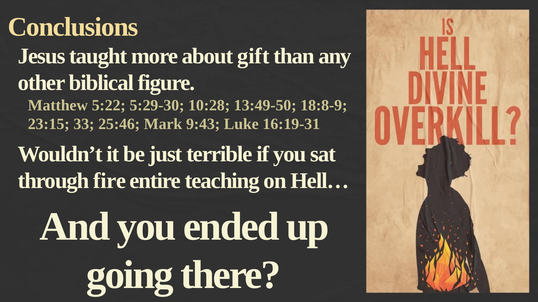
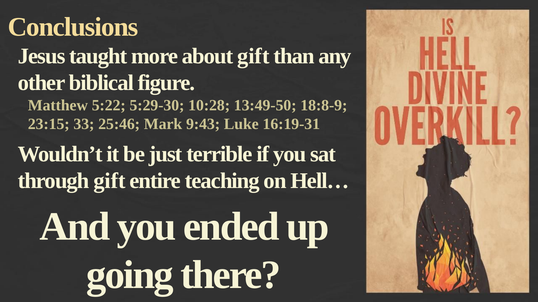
through fire: fire -> gift (110, 181)
